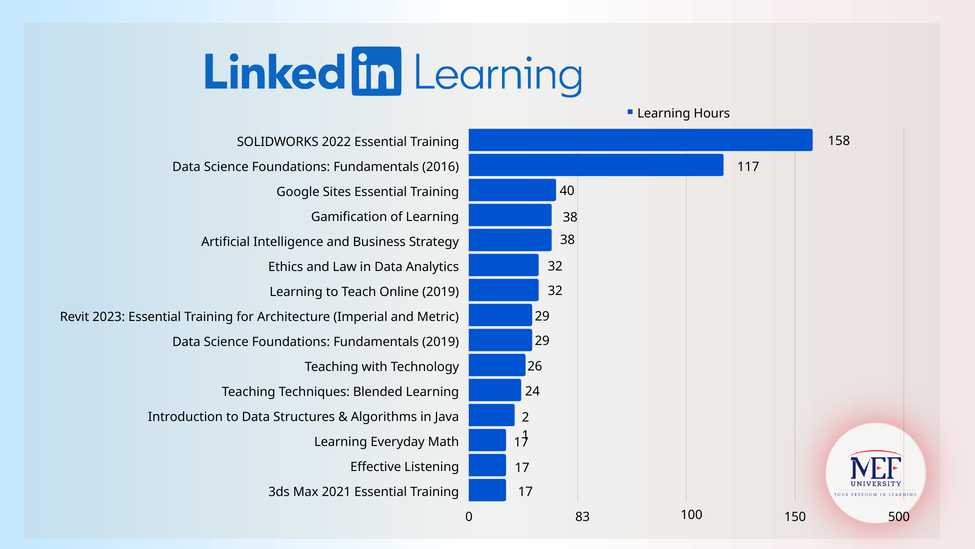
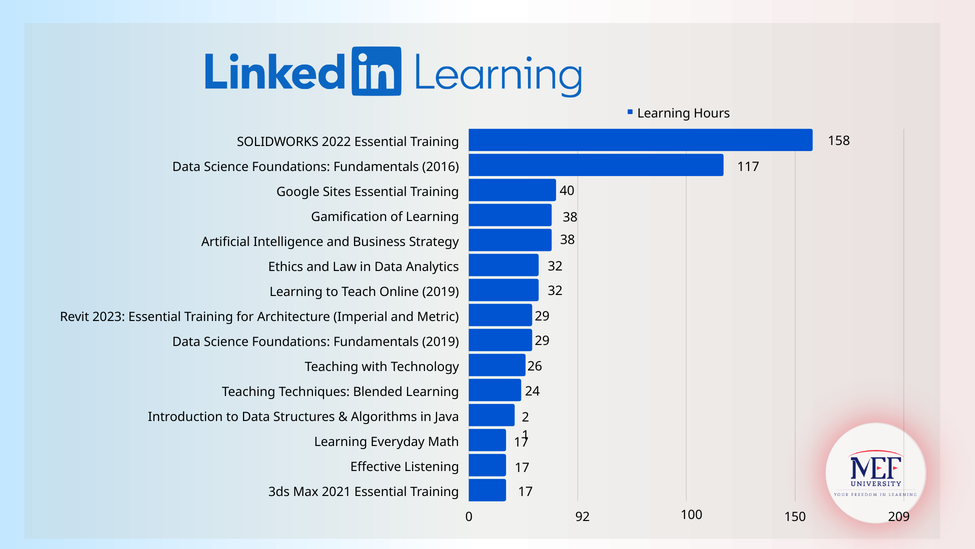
83: 83 -> 92 (583, 517)
500: 500 -> 209 (899, 517)
